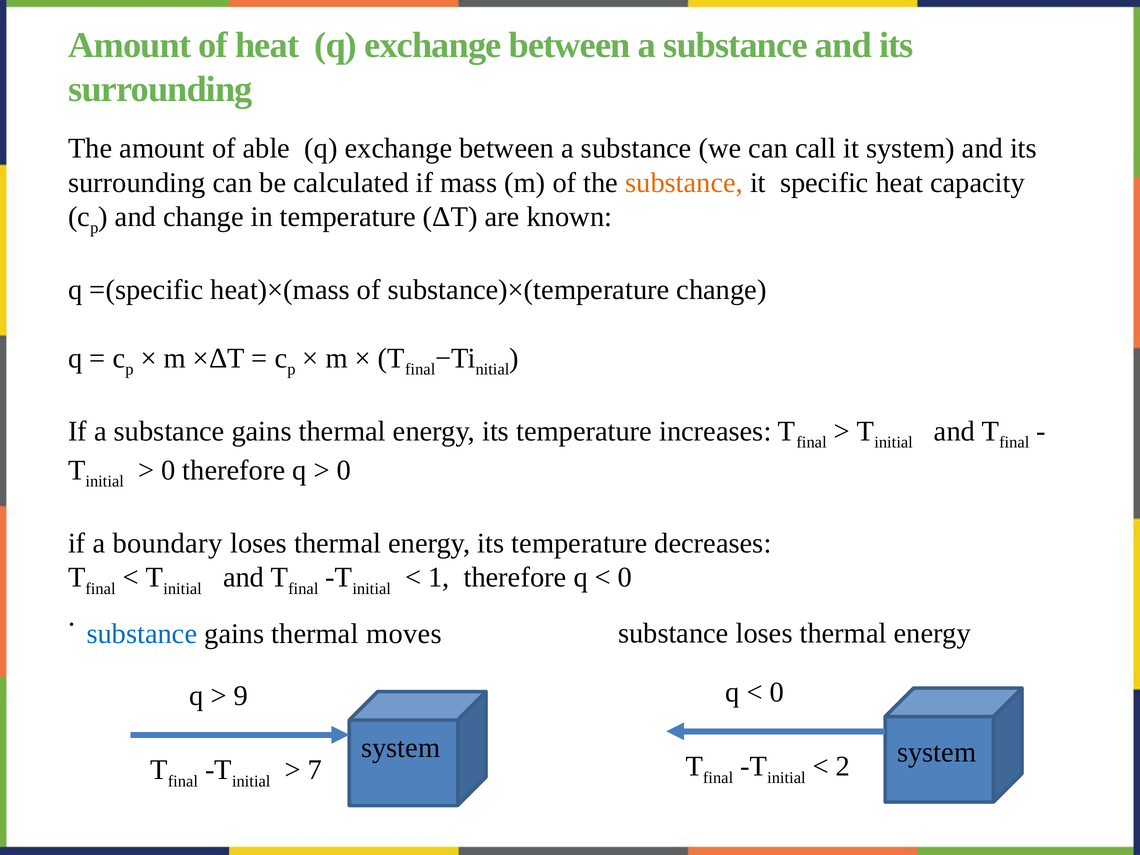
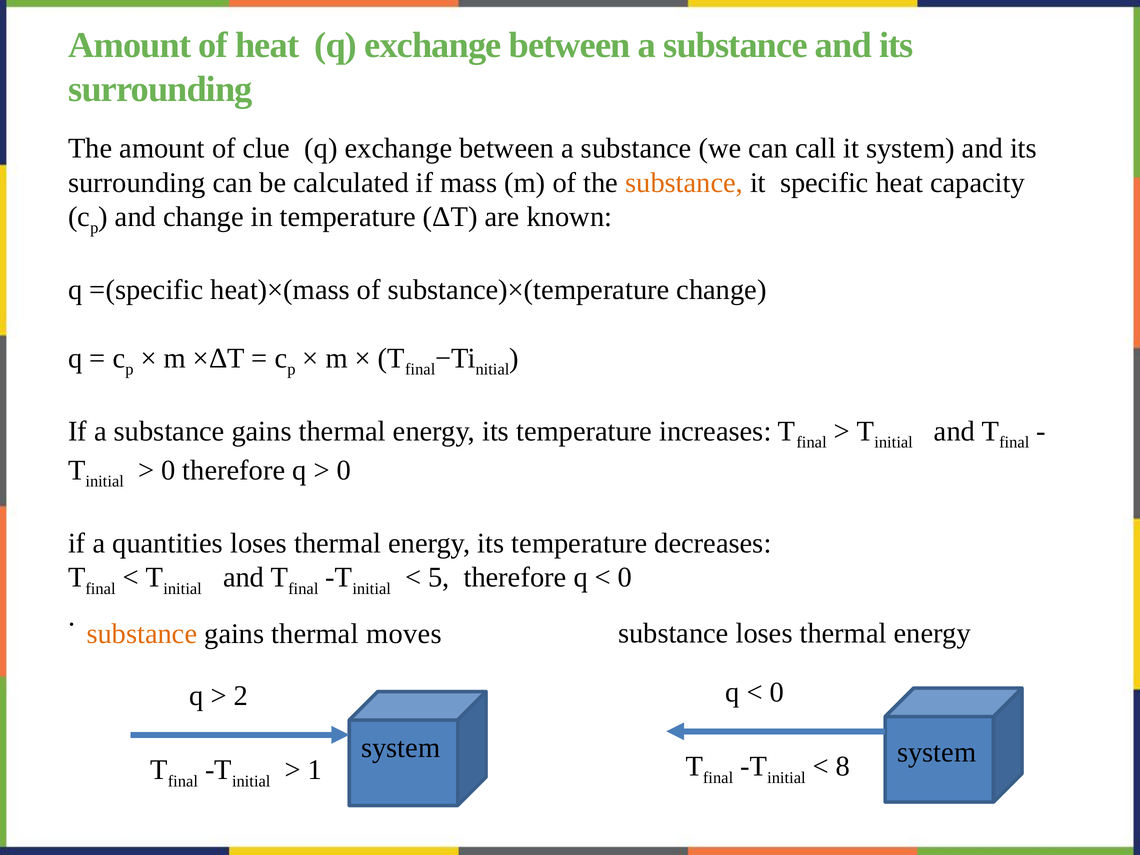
able: able -> clue (266, 148)
boundary: boundary -> quantities (168, 543)
1: 1 -> 5 (439, 578)
substance colour: blue -> orange (142, 634)
9: 9 -> 2 (241, 696)
2: 2 -> 8 (843, 767)
7: 7 -> 1 (315, 770)
